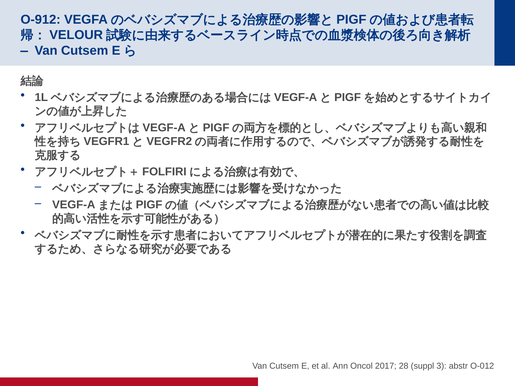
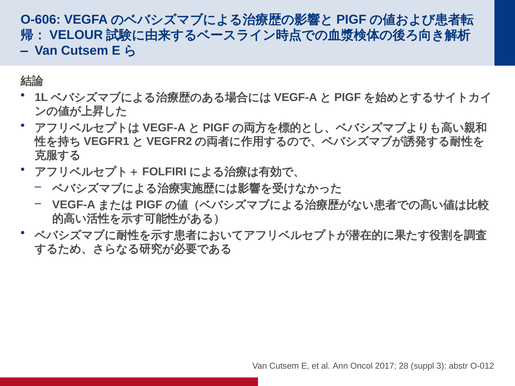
O-912: O-912 -> O-606 (41, 20)
